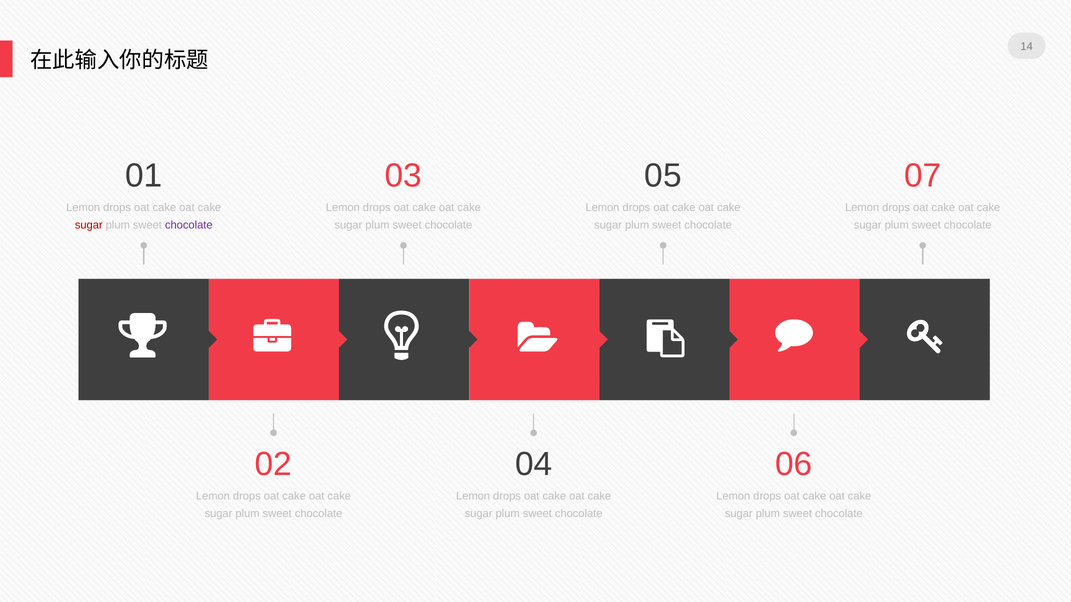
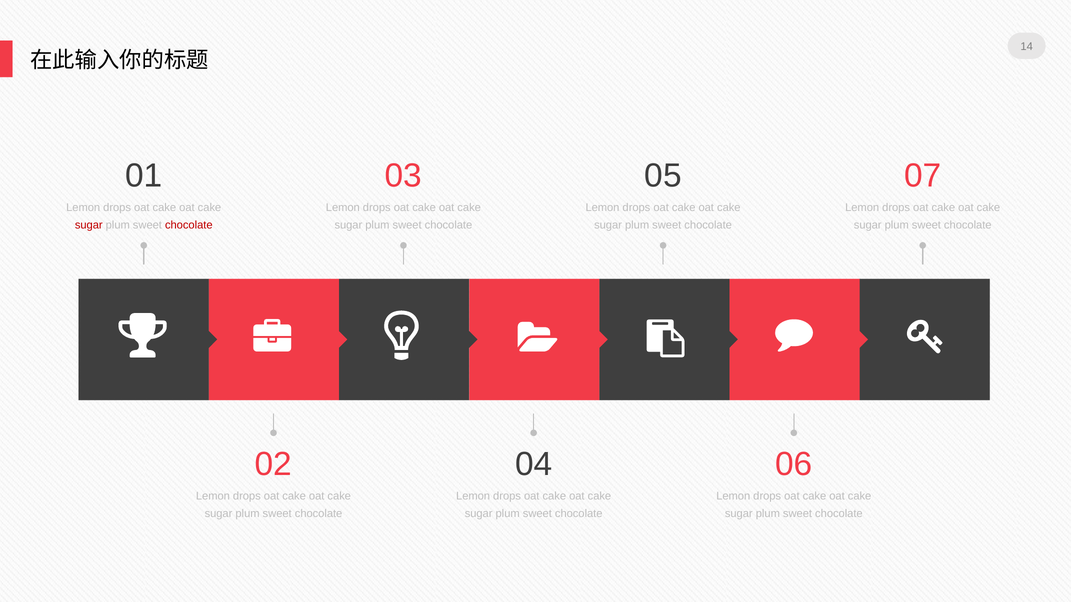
chocolate colour: purple -> red (189, 225)
